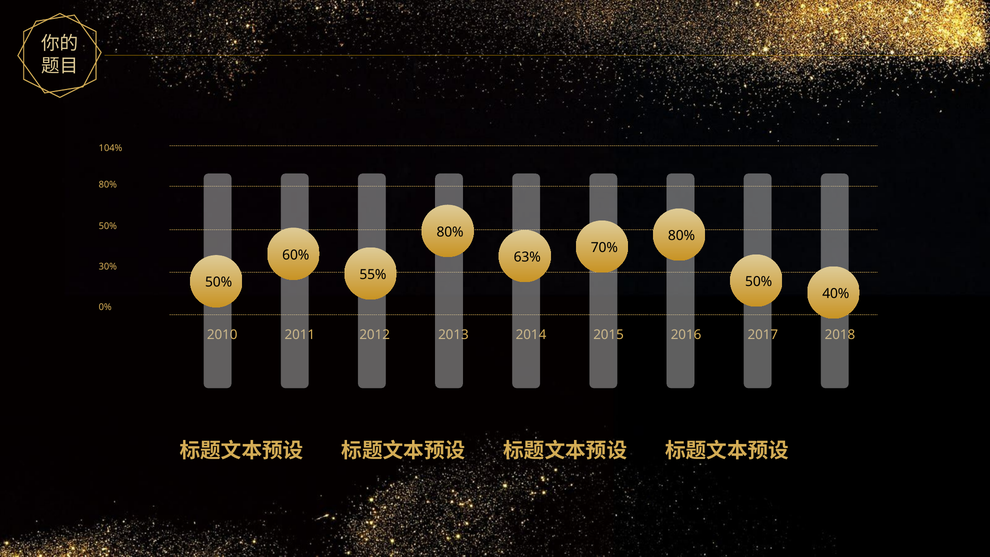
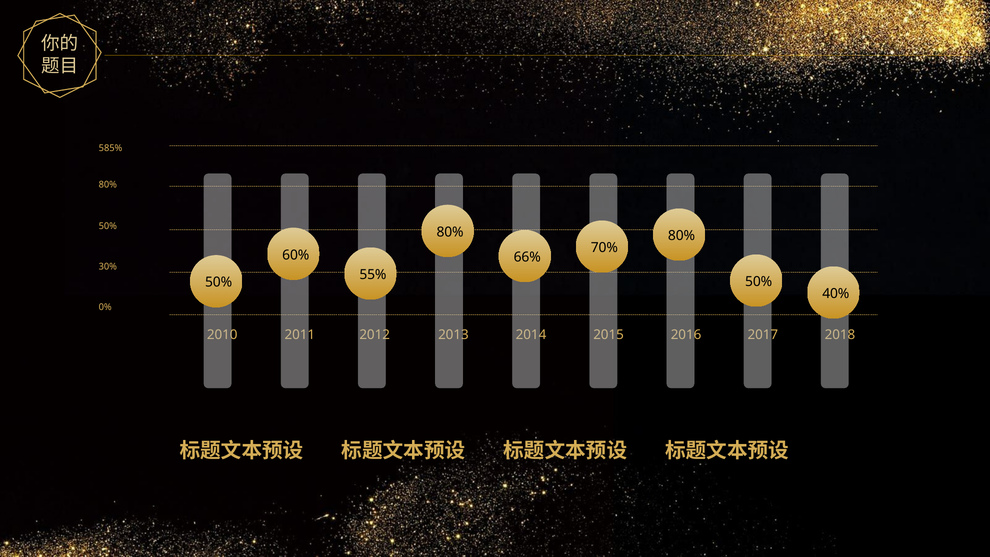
104%: 104% -> 585% (111, 148)
63%: 63% -> 66% (527, 257)
